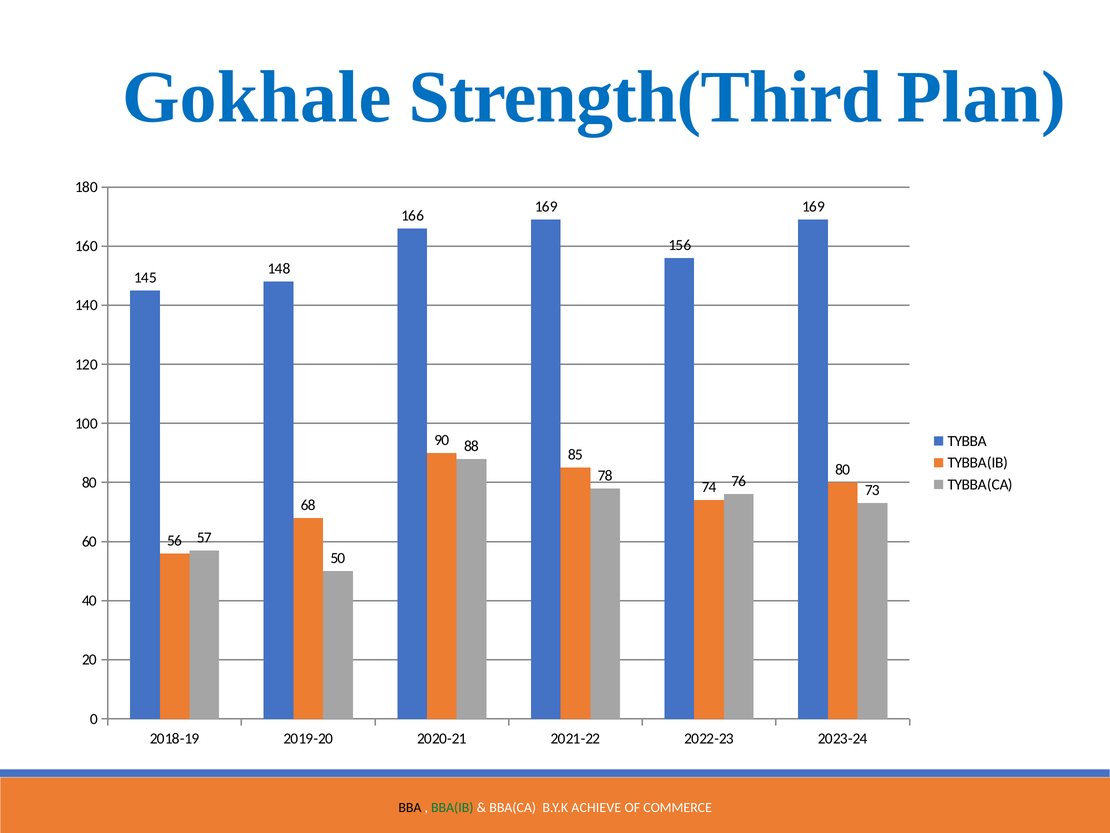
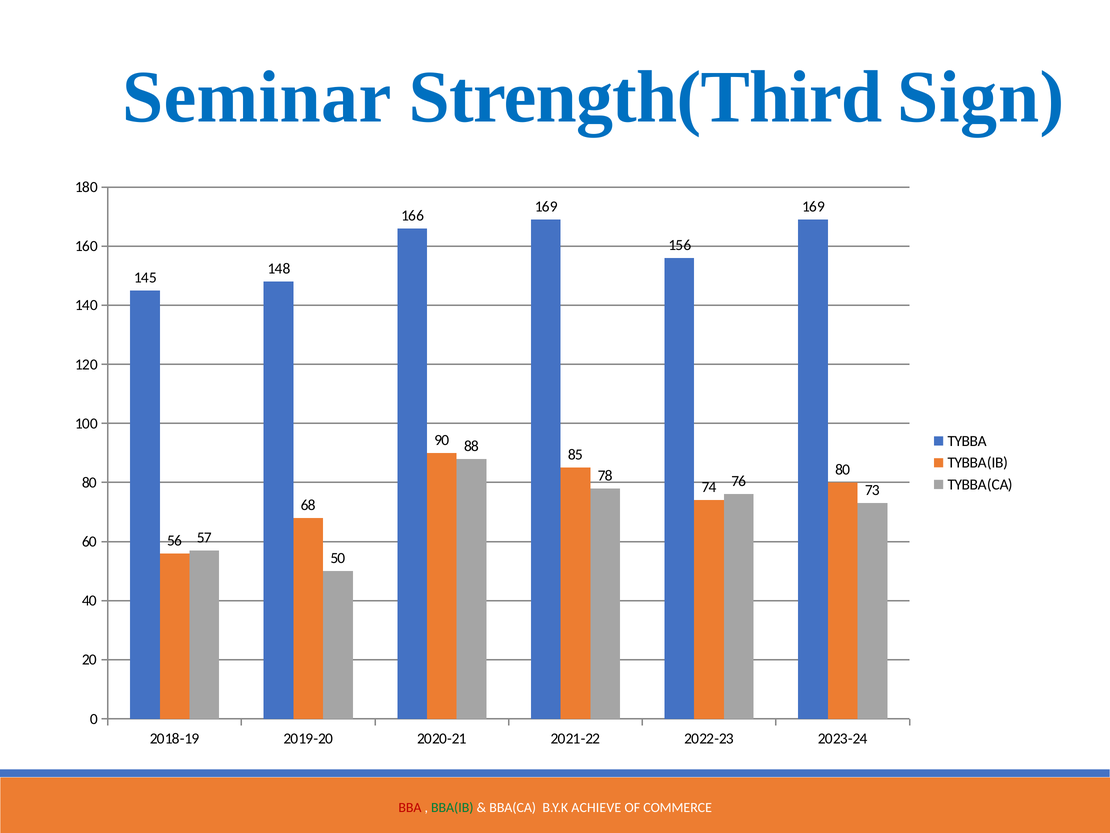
Gokhale: Gokhale -> Seminar (257, 97)
Plan: Plan -> Sign (981, 97)
BBA colour: black -> red (410, 807)
